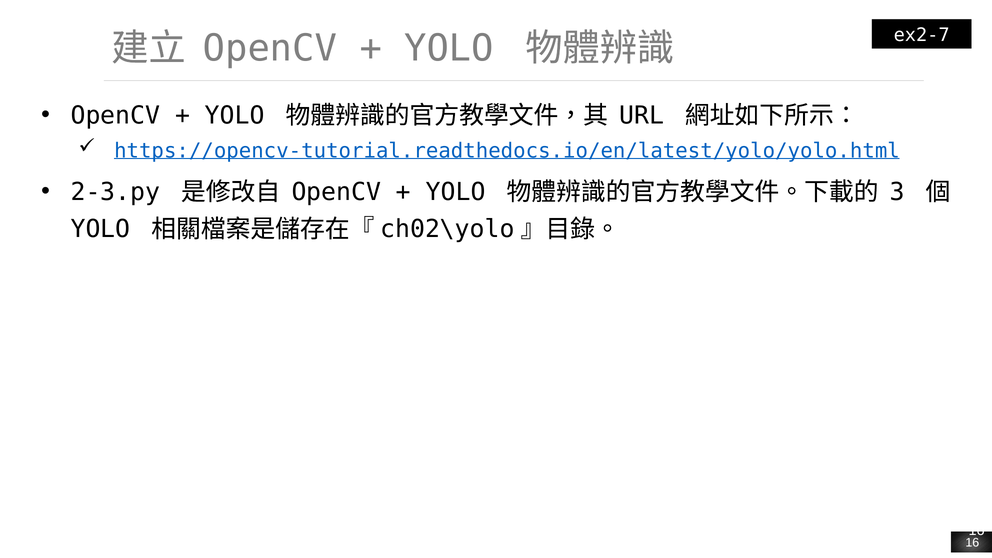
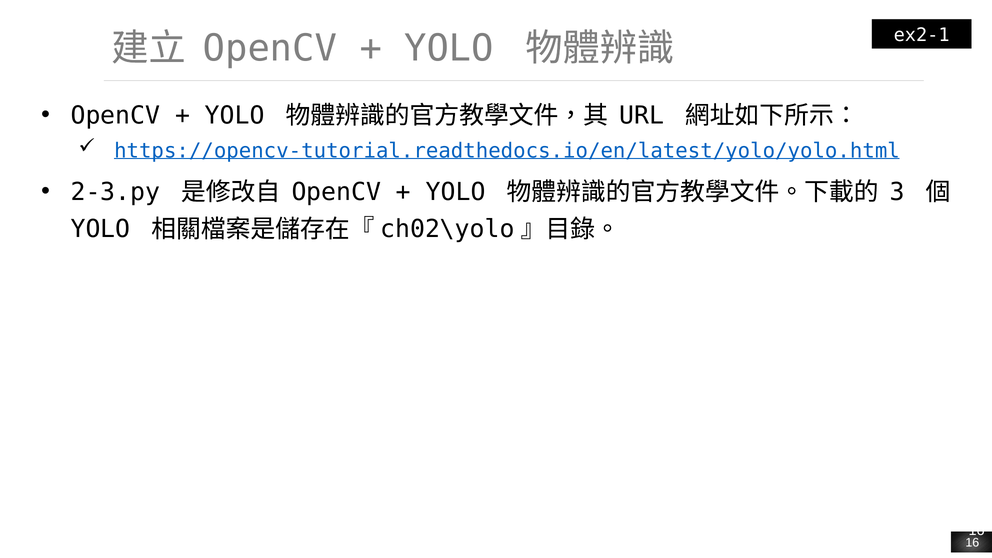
ex2-7: ex2-7 -> ex2-1 (922, 35)
